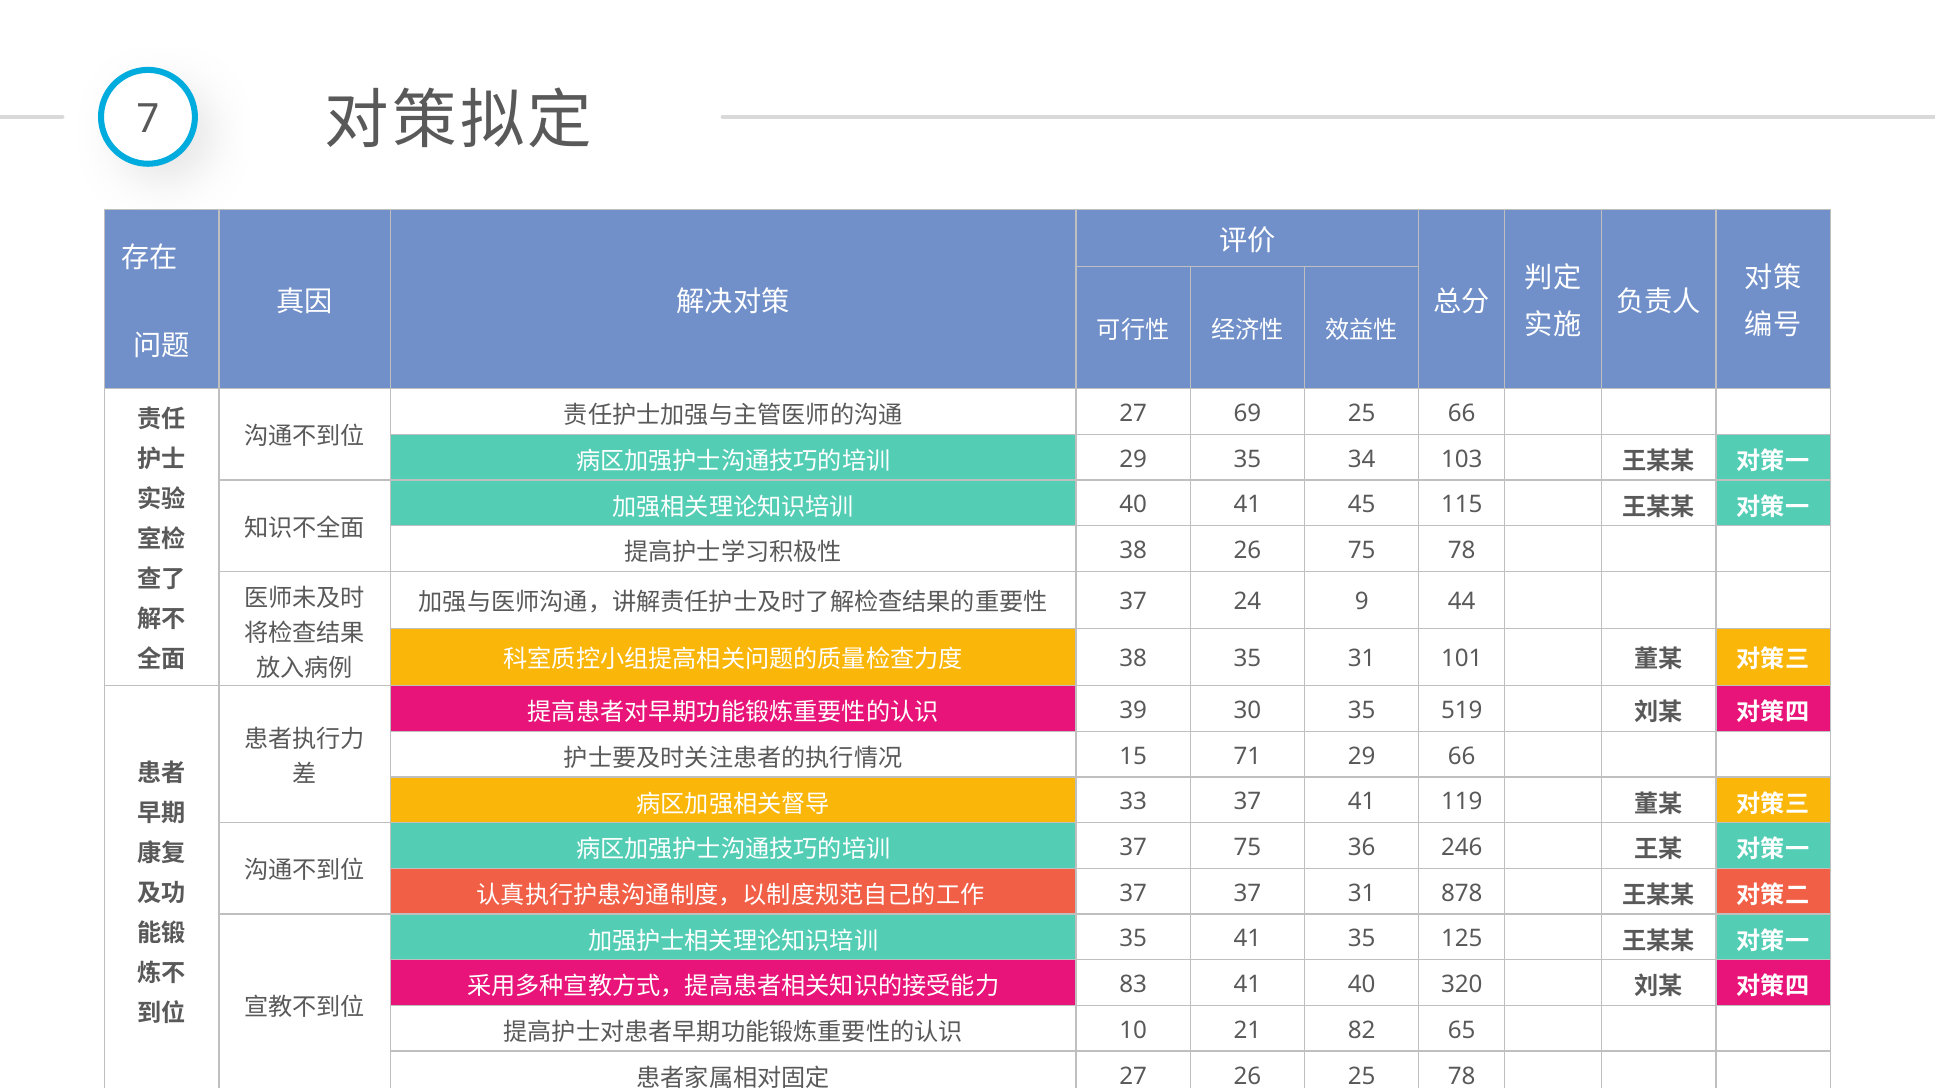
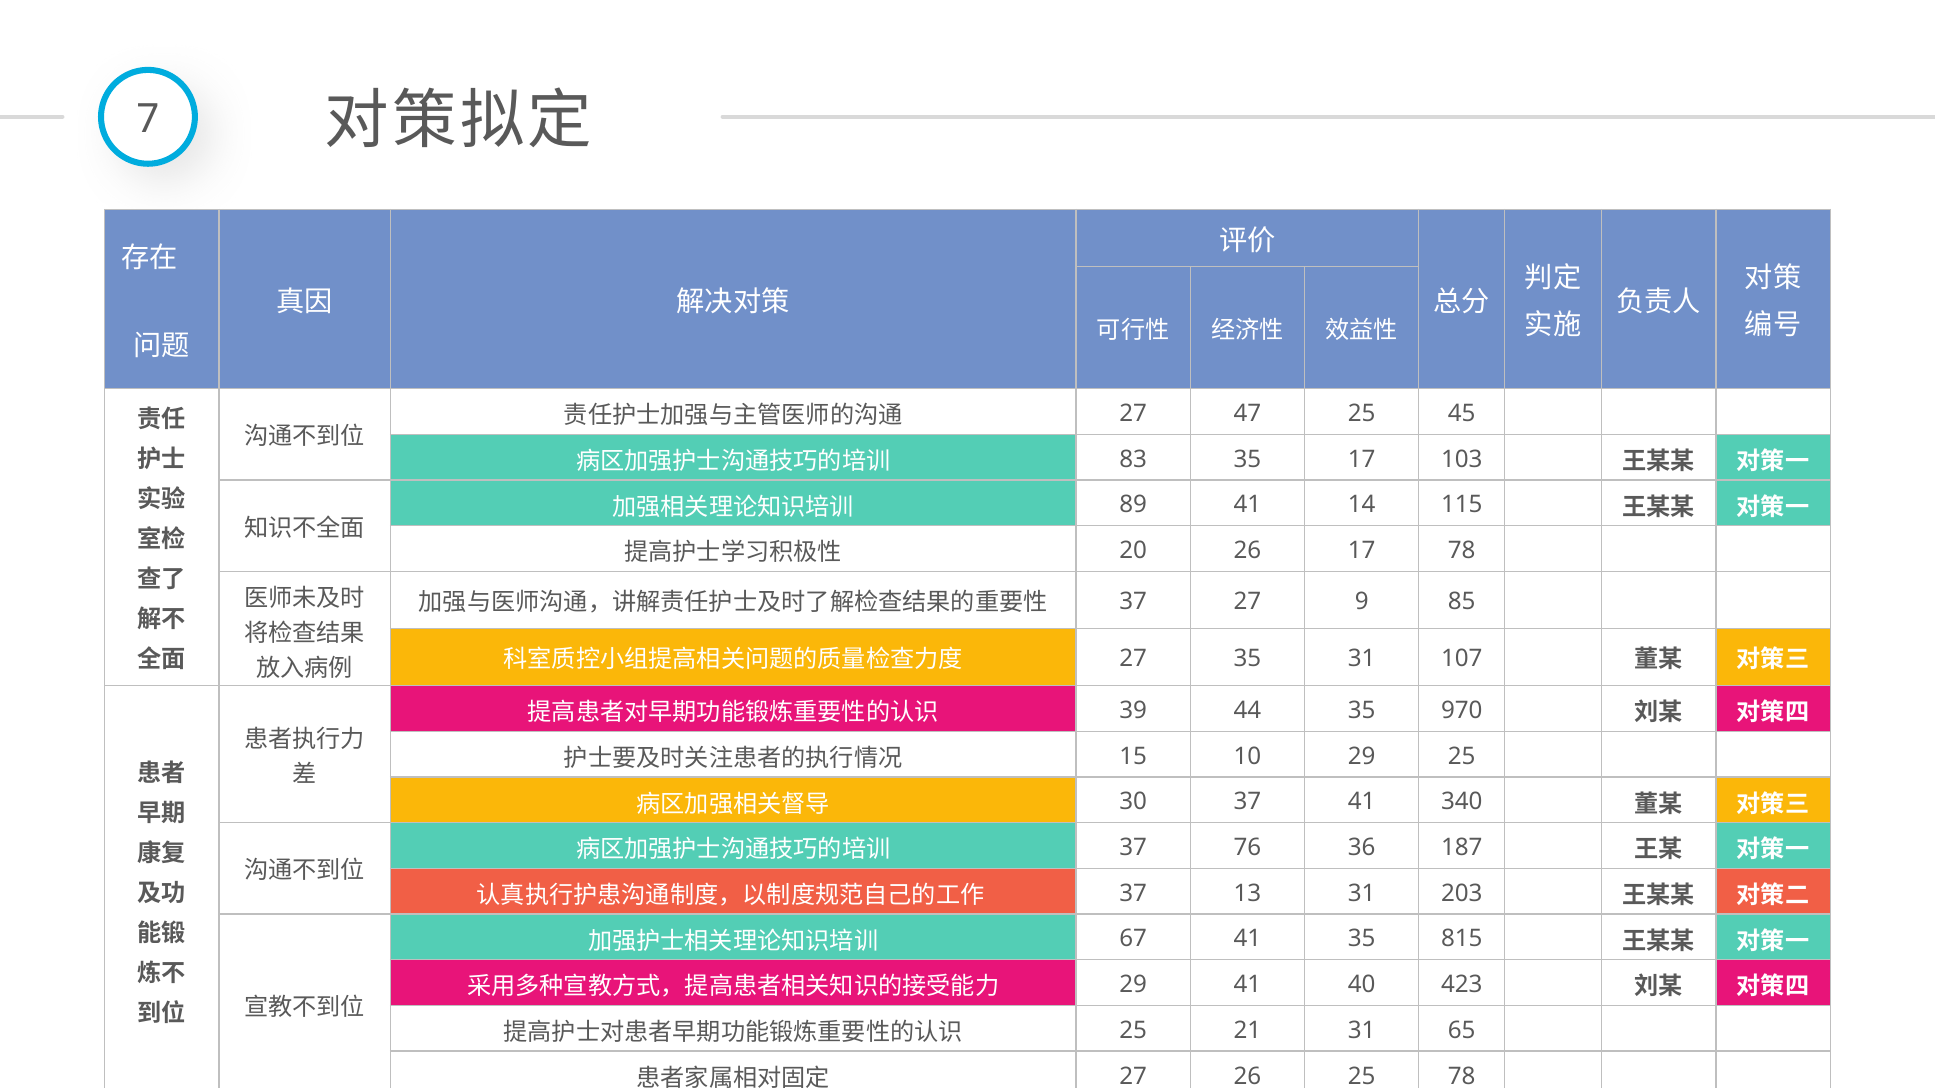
69: 69 -> 47 (1247, 414)
25 66: 66 -> 45 (1462, 414)
29: 29 -> 83 (1133, 459)
35 34: 34 -> 17 (1362, 459)
40: 40 -> 89 (1133, 505)
45: 45 -> 14 (1362, 505)
38: 38 -> 20 (1133, 551)
26 75: 75 -> 17 (1362, 551)
37 24: 24 -> 27 (1247, 601)
44: 44 -> 85 (1462, 601)
38: 38 -> 27 (1133, 659)
101: 101 -> 107 (1462, 659)
30: 30 -> 44 (1247, 711)
519: 519 -> 970 (1462, 711)
71: 71 -> 10 (1247, 757)
29 66: 66 -> 25 (1462, 757)
33: 33 -> 30 (1133, 802)
119: 119 -> 340 (1462, 802)
37 75: 75 -> 76 (1247, 848)
246: 246 -> 187 (1462, 848)
37 37: 37 -> 13 (1247, 894)
878: 878 -> 203 (1462, 894)
35: 35 -> 67 (1133, 939)
125: 125 -> 815 (1462, 939)
83: 83 -> 29 (1133, 985)
320: 320 -> 423 (1462, 985)
10: 10 -> 25 (1133, 1031)
21 82: 82 -> 31 (1362, 1031)
